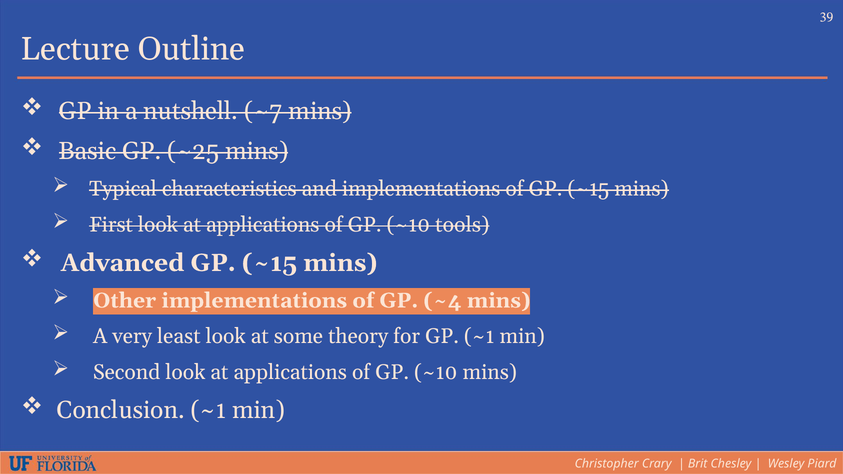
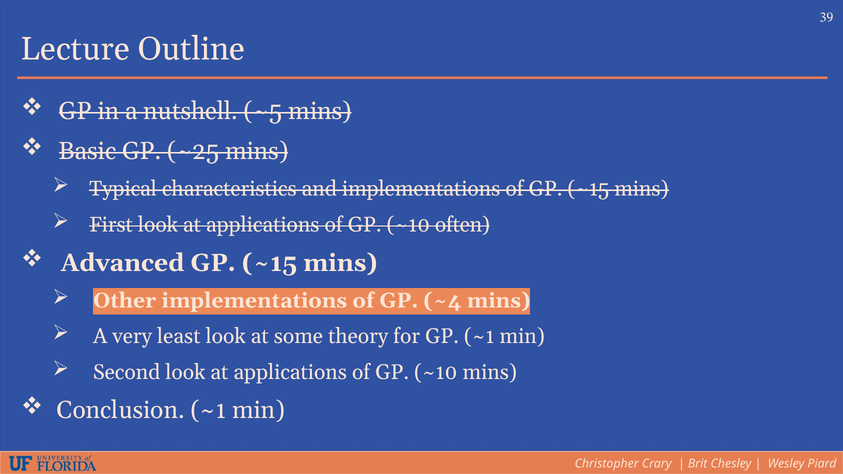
~7: ~7 -> ~5 (263, 111)
tools: tools -> often (462, 225)
